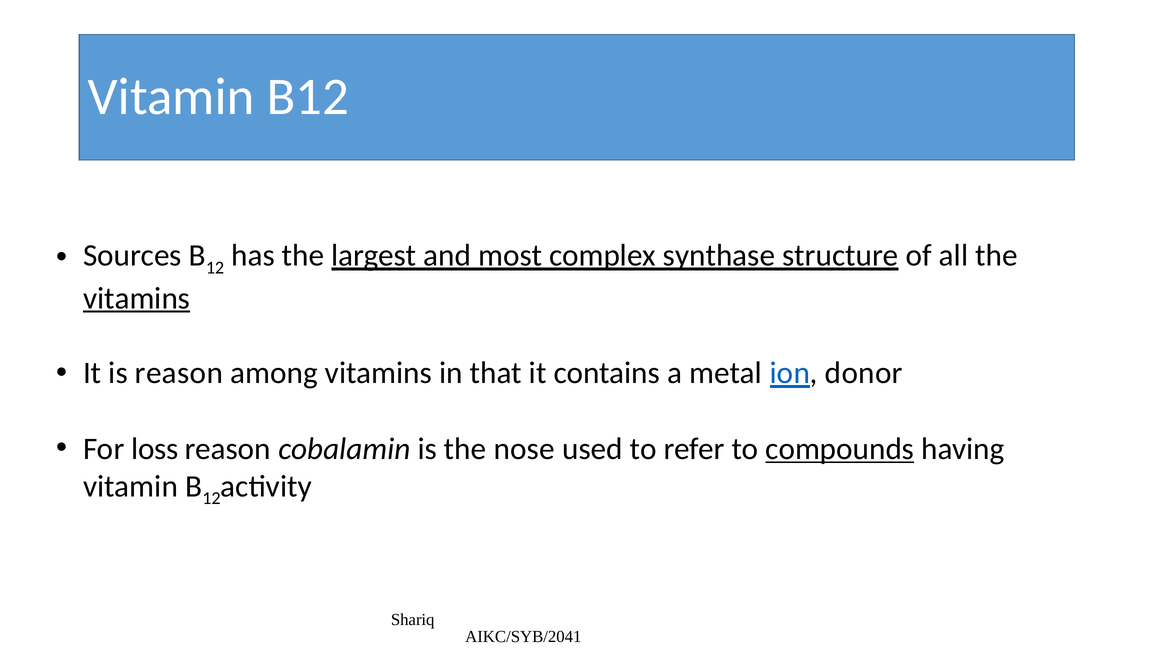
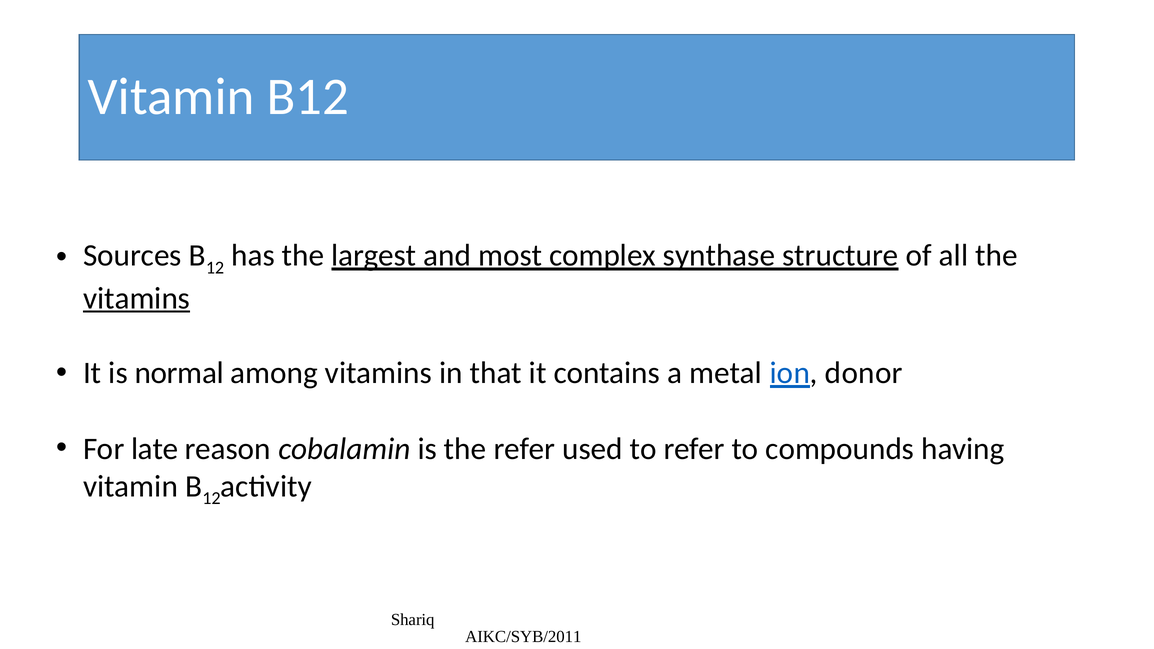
is reason: reason -> normal (179, 373)
loss: loss -> late (155, 449)
the nose: nose -> refer (524, 449)
compounds underline: present -> none (840, 449)
AIKC/SYB/2041: AIKC/SYB/2041 -> AIKC/SYB/2011 (523, 637)
